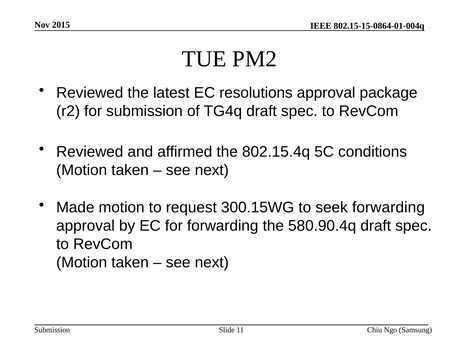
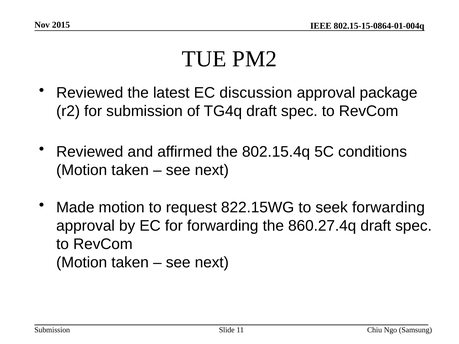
resolutions: resolutions -> discussion (256, 93)
300.15WG: 300.15WG -> 822.15WG (258, 208)
580.90.4q: 580.90.4q -> 860.27.4q (322, 226)
